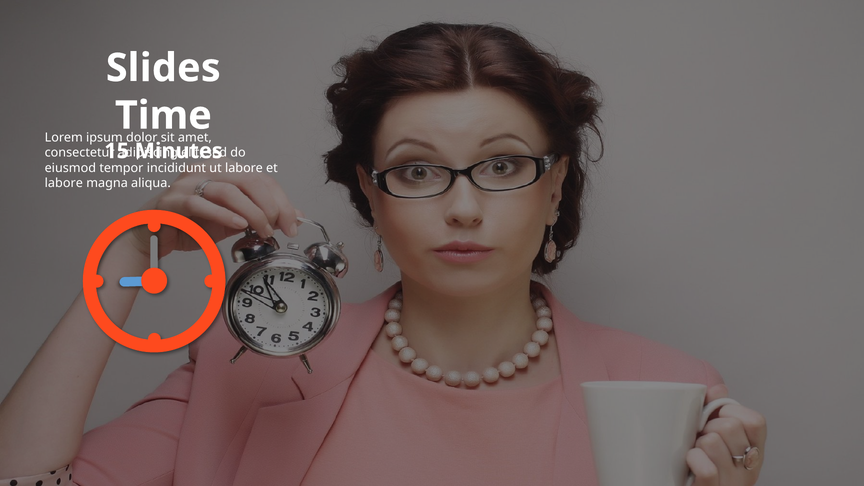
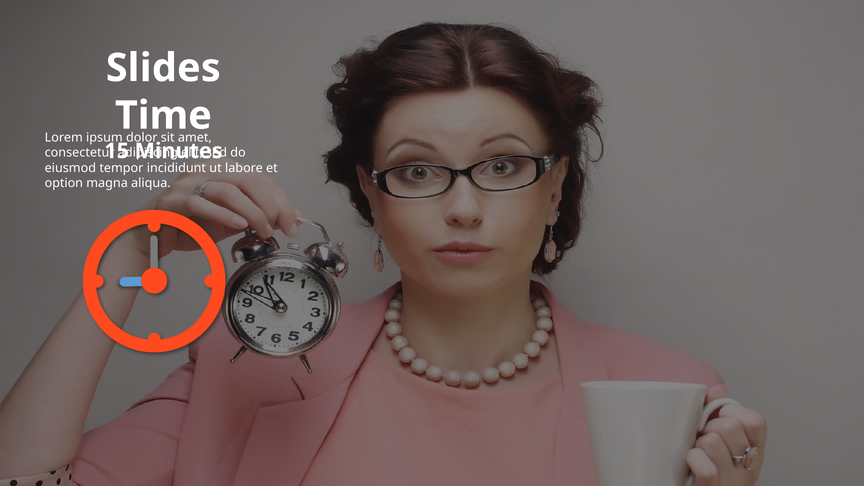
labore: labore -> option (64, 183)
